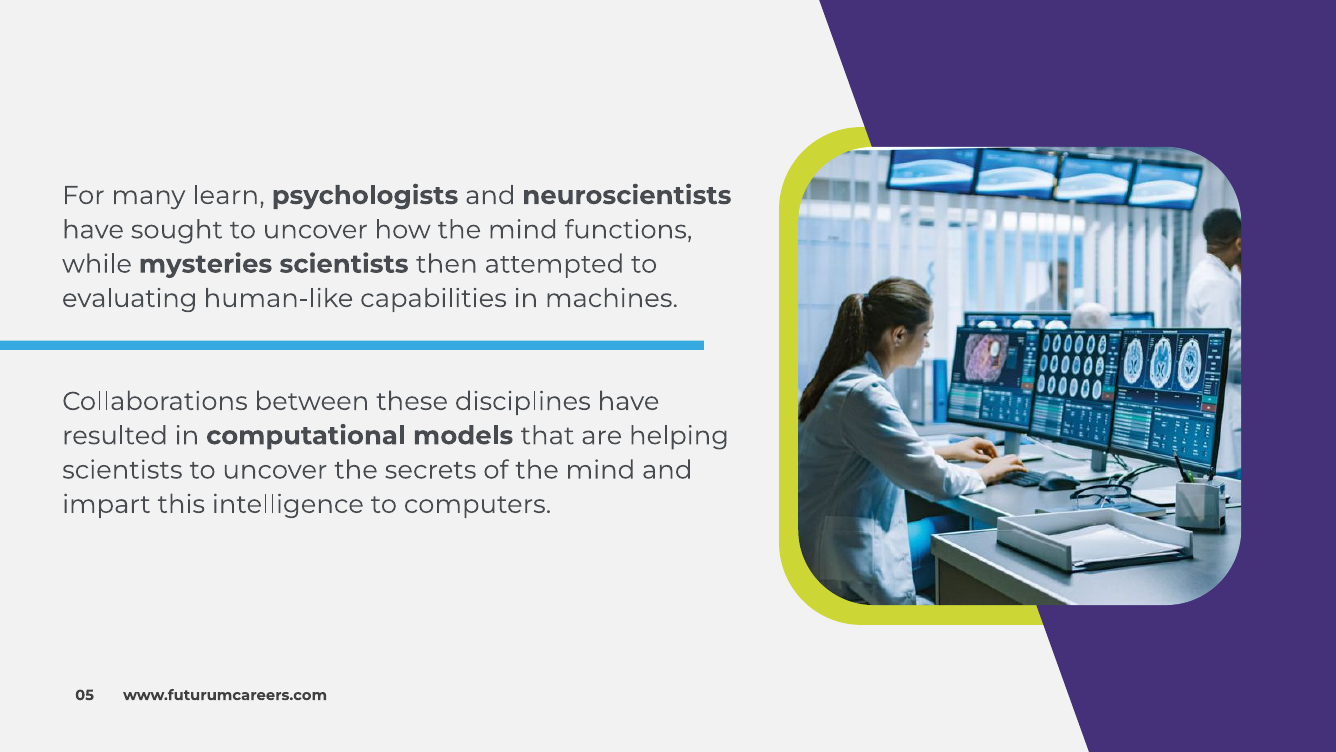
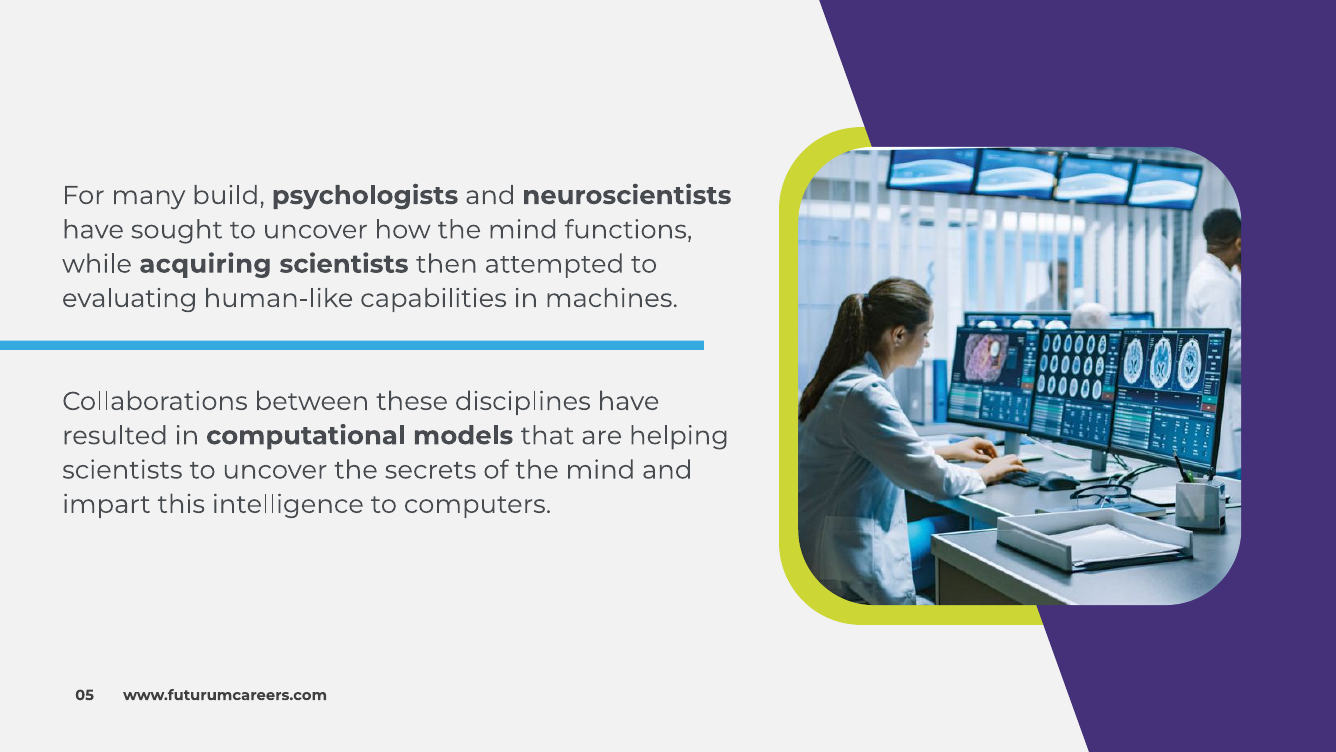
learn: learn -> build (229, 195)
mysteries: mysteries -> acquiring (205, 264)
